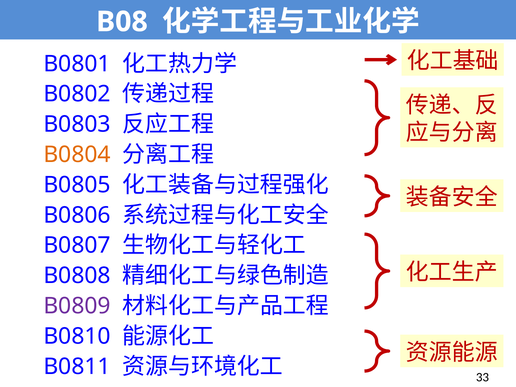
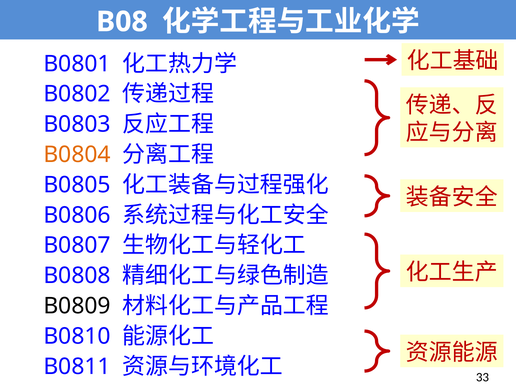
B0809 colour: purple -> black (77, 306)
